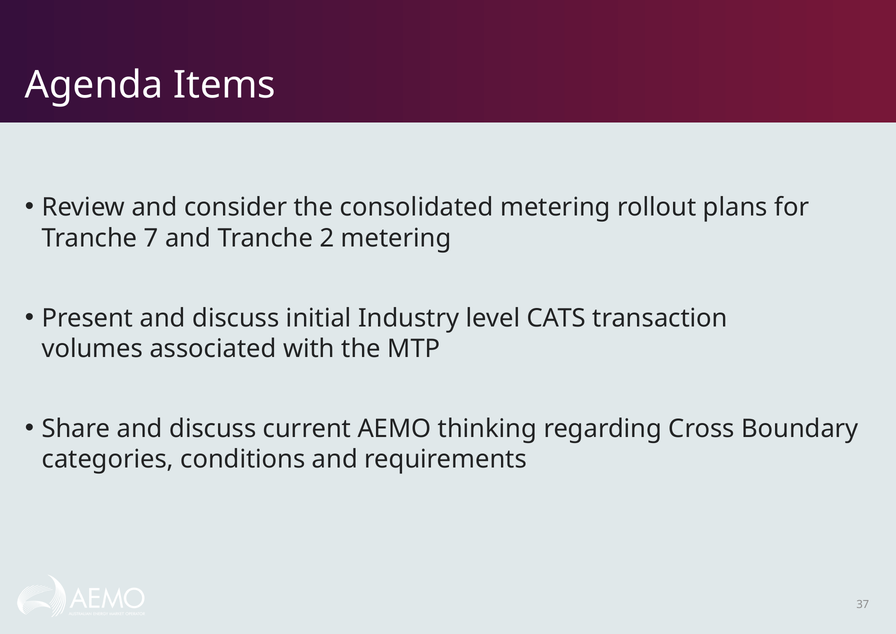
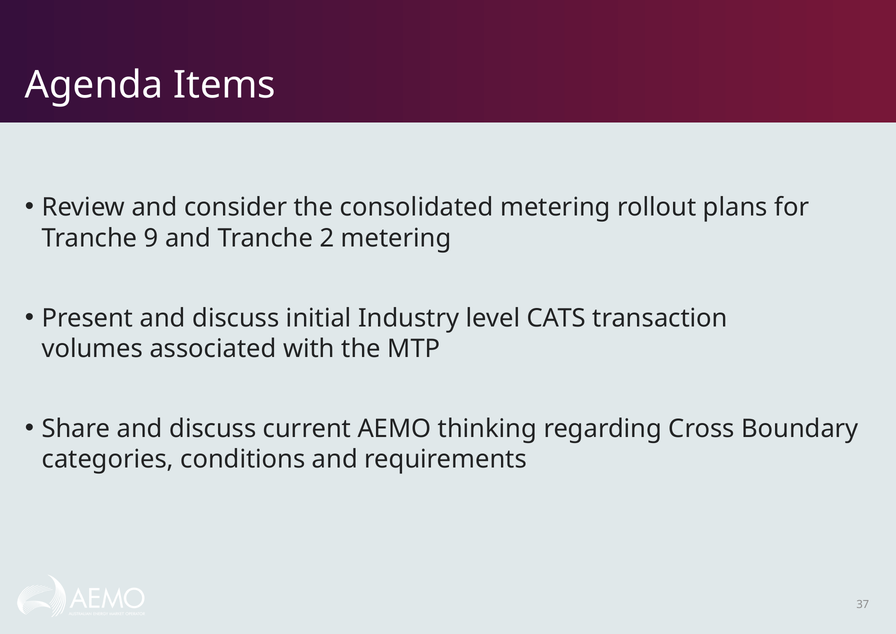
7: 7 -> 9 (151, 238)
